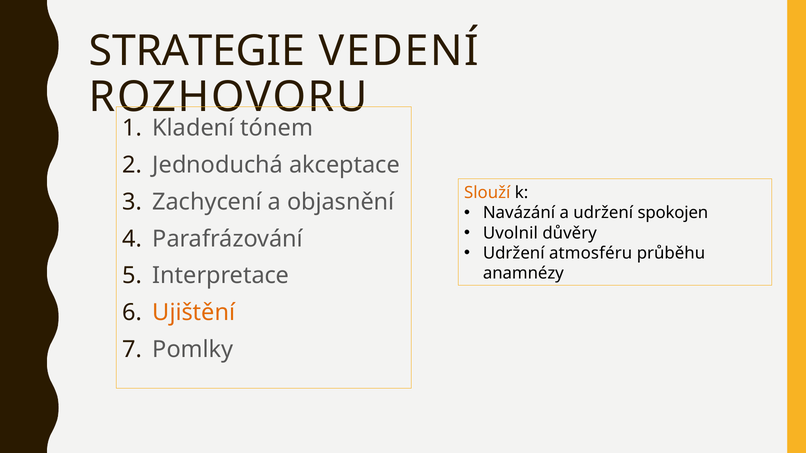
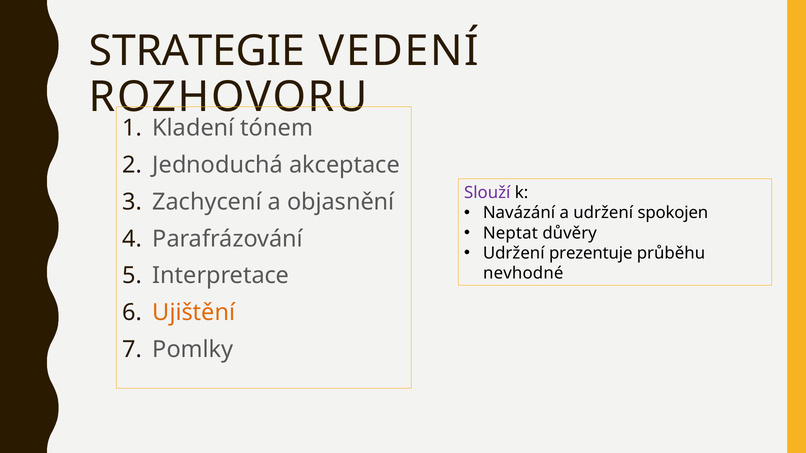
Slouží colour: orange -> purple (487, 193)
Uvolnil: Uvolnil -> Neptat (510, 233)
atmosféru: atmosféru -> prezentuje (591, 253)
anamnézy: anamnézy -> nevhodné (523, 274)
